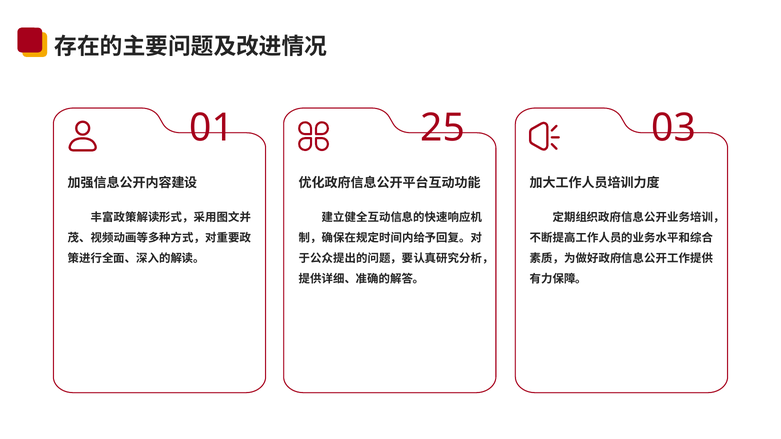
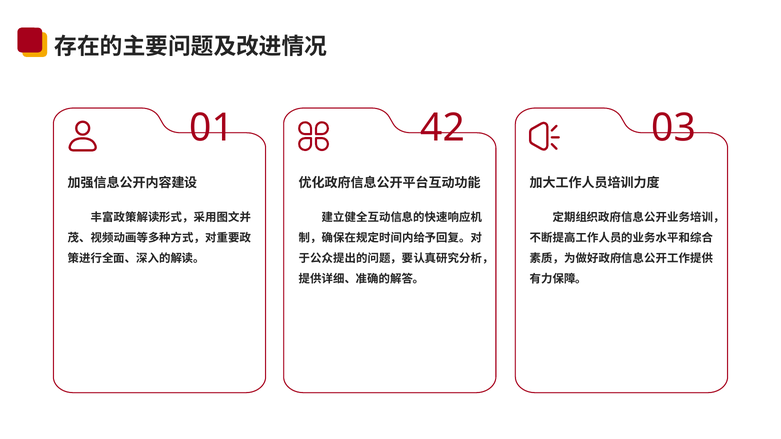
25: 25 -> 42 (443, 128)
